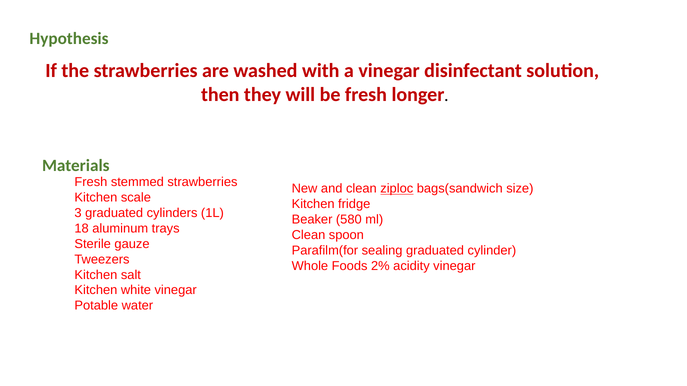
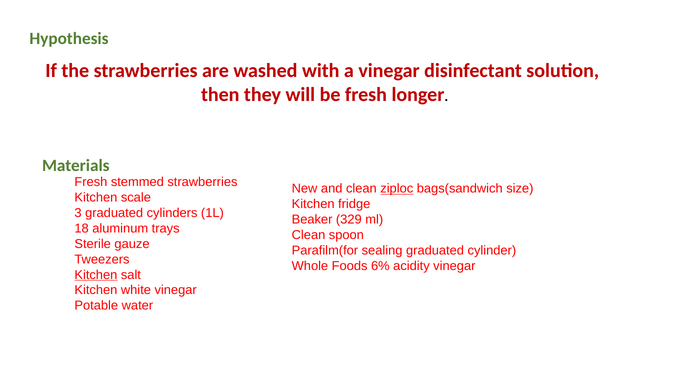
580: 580 -> 329 (349, 220)
2%: 2% -> 6% (380, 266)
Kitchen underline: none -> present (96, 275)
